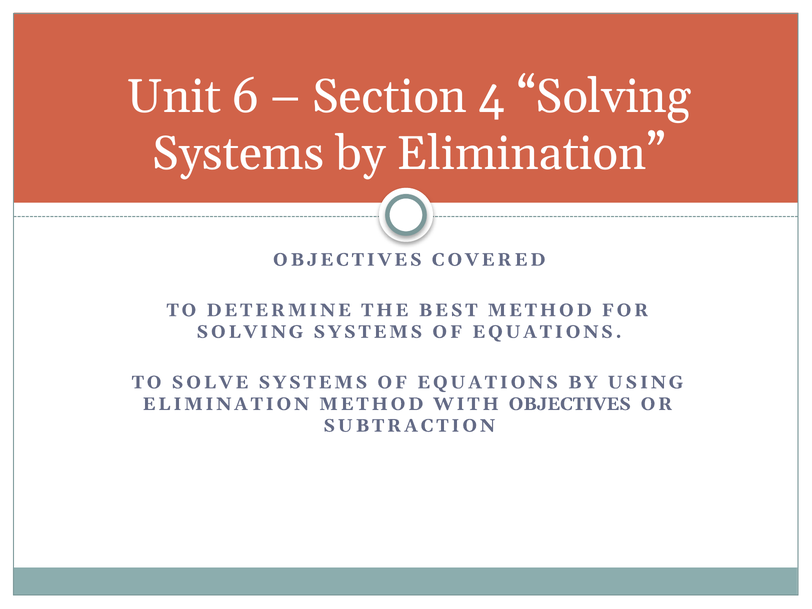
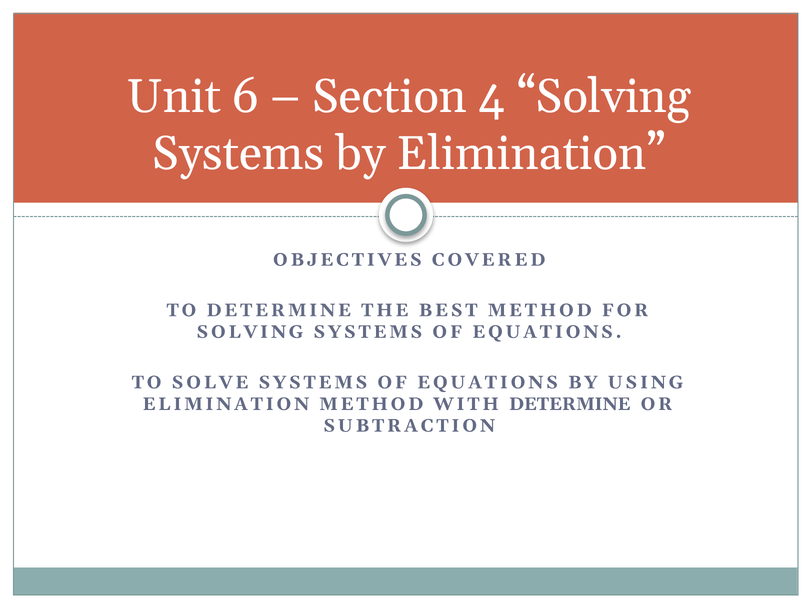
WITH OBJECTIVES: OBJECTIVES -> DETERMINE (570, 404)
